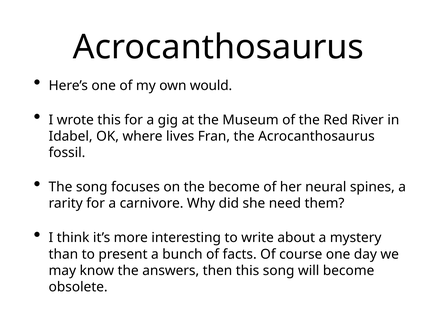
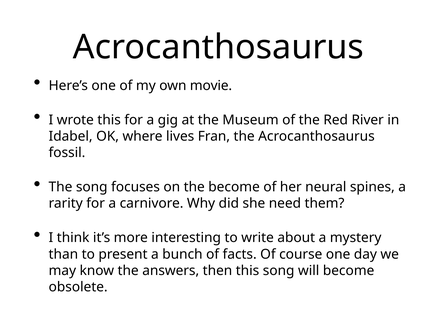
would: would -> movie (211, 85)
